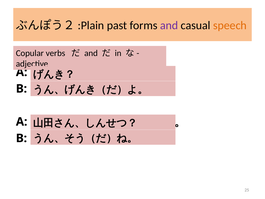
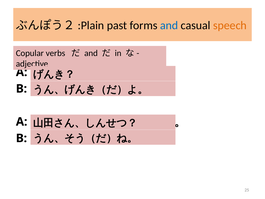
and colour: purple -> blue (169, 25)
